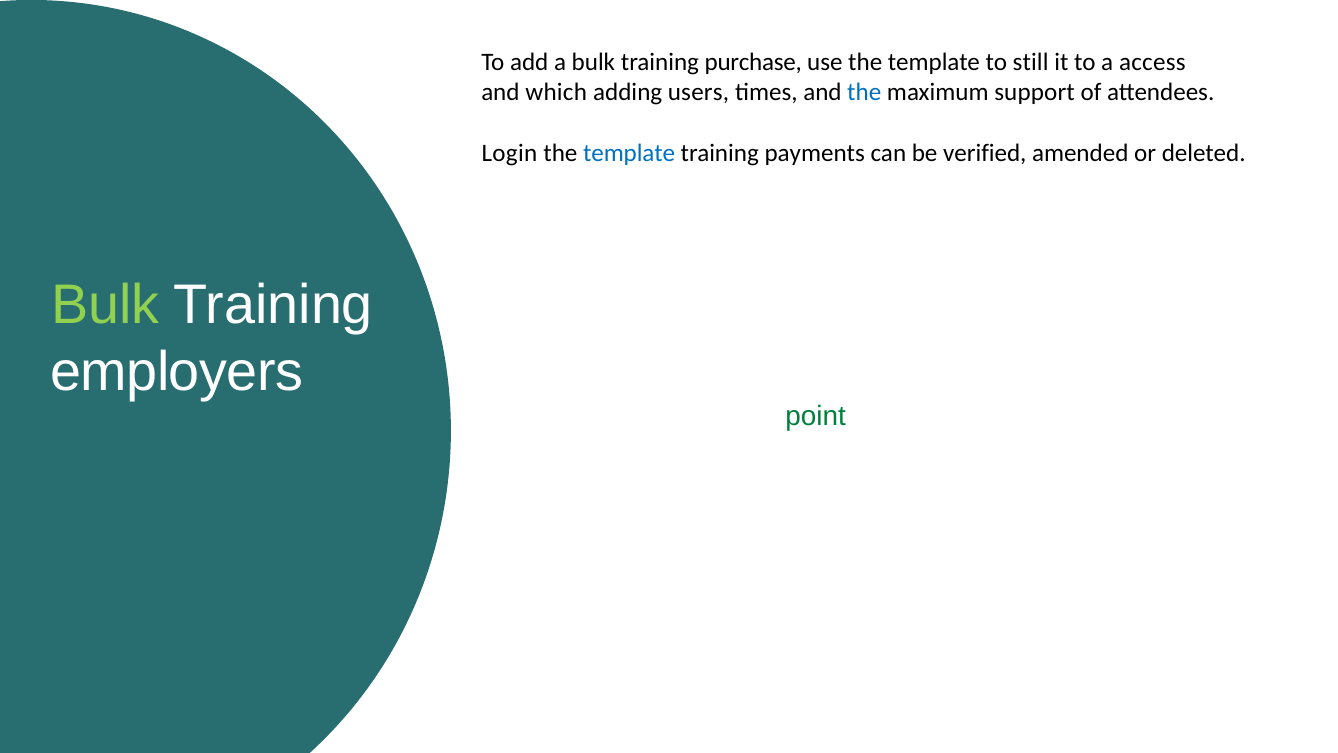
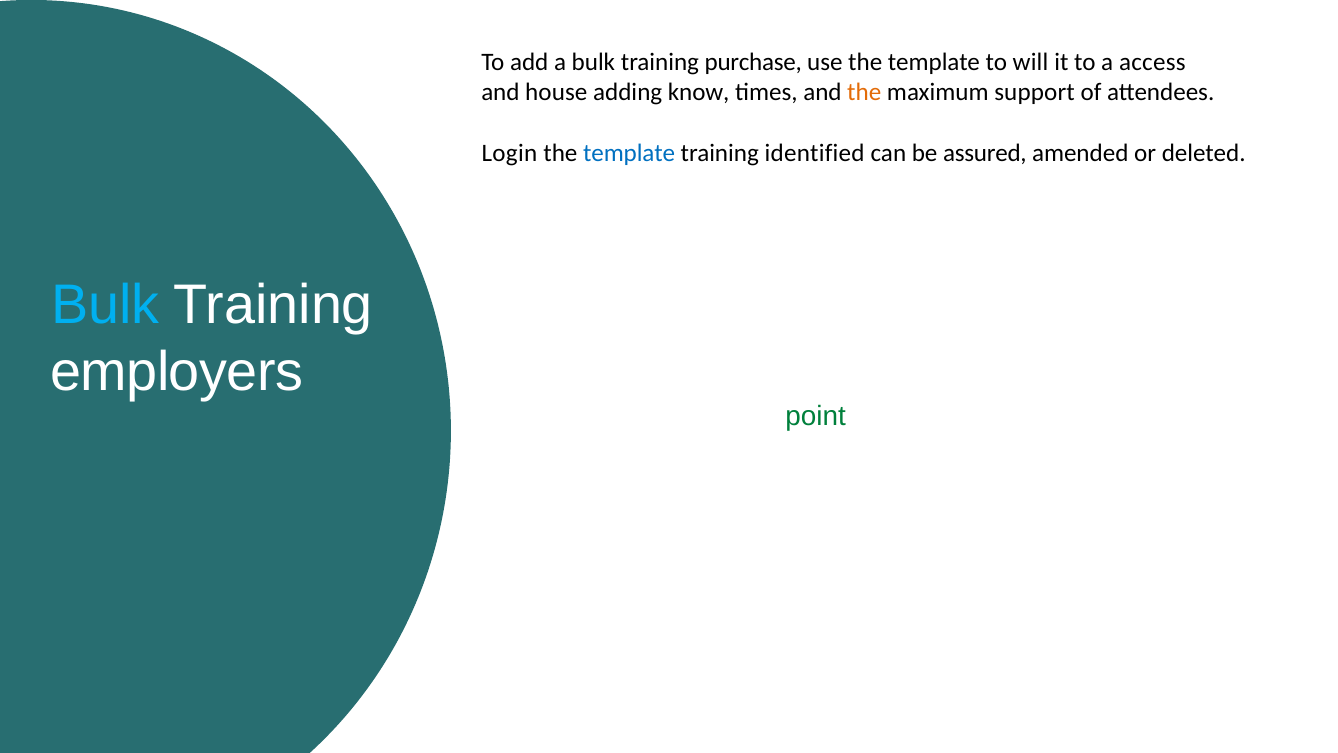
still: still -> will (1031, 62)
which: which -> house (556, 93)
users: users -> know (699, 93)
the colour: blue -> orange (864, 93)
payments: payments -> identified (815, 153)
verified: verified -> assured (985, 153)
Bulk colour: light green -> light blue (105, 305)
